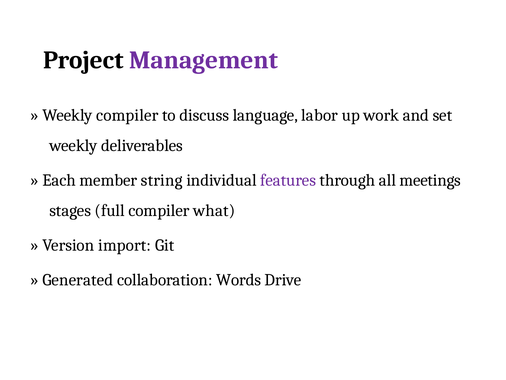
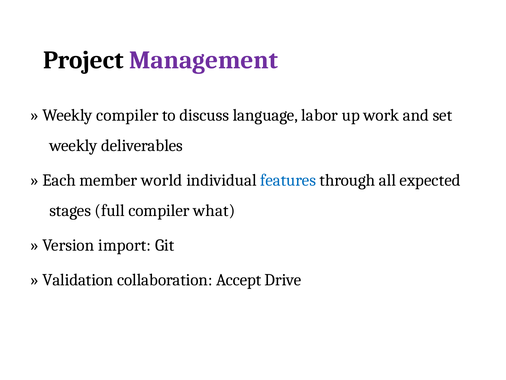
string: string -> world (162, 180)
features colour: purple -> blue (288, 180)
meetings: meetings -> expected (430, 180)
Generated: Generated -> Validation (78, 280)
Words: Words -> Accept (239, 280)
